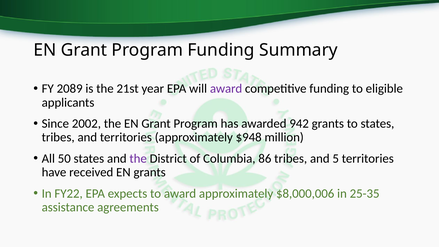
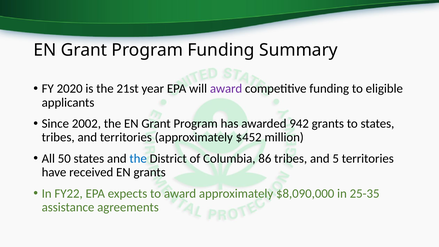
2089: 2089 -> 2020 (70, 89)
$948: $948 -> $452 (249, 137)
the colour: purple -> blue (138, 159)
$8,000,006: $8,000,006 -> $8,090,000 (305, 193)
